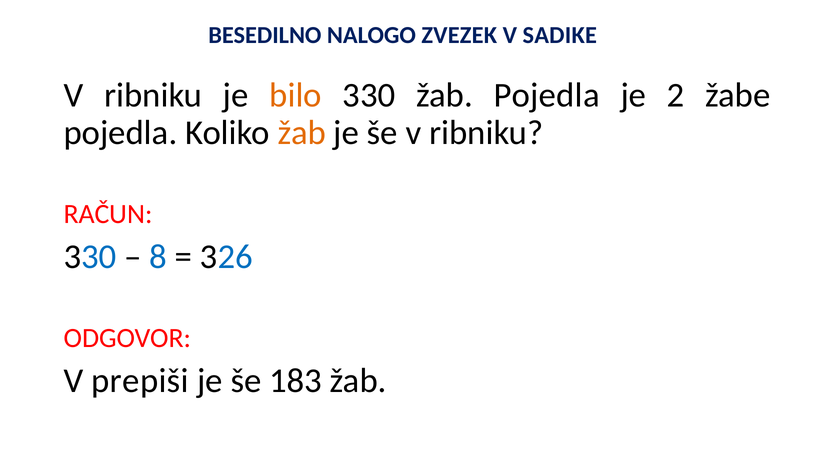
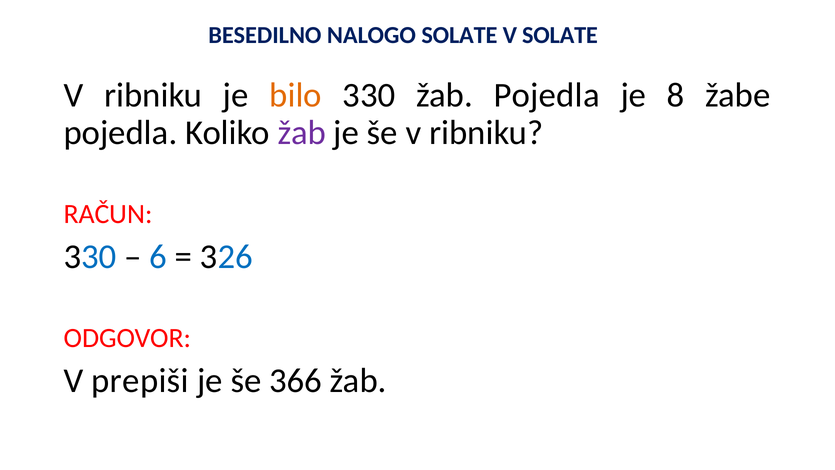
NALOGO ZVEZEK: ZVEZEK -> SOLATE (459, 35)
V SADIKE: SADIKE -> SOLATE (560, 35)
2: 2 -> 8 (676, 95)
žab colour: orange -> purple (302, 133)
8: 8 -> 6 (158, 256)
183: 183 -> 366 (296, 380)
